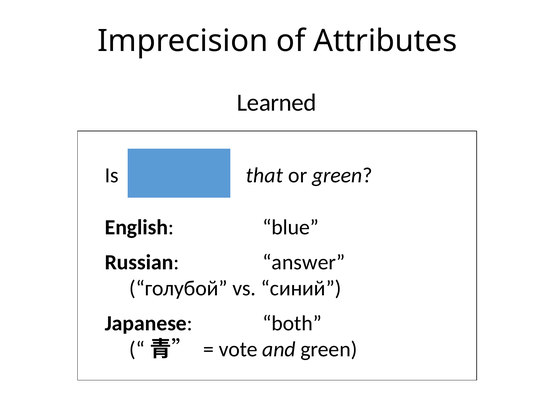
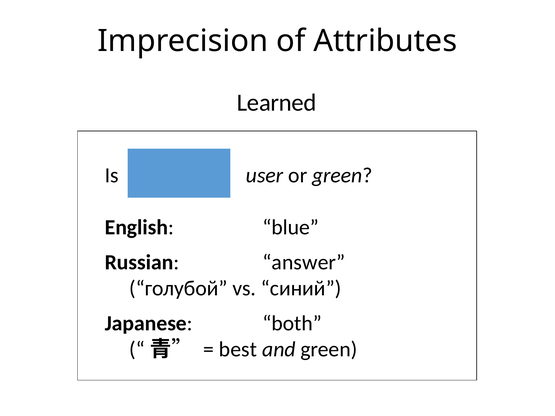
that: that -> user (265, 175)
vote: vote -> best (238, 349)
